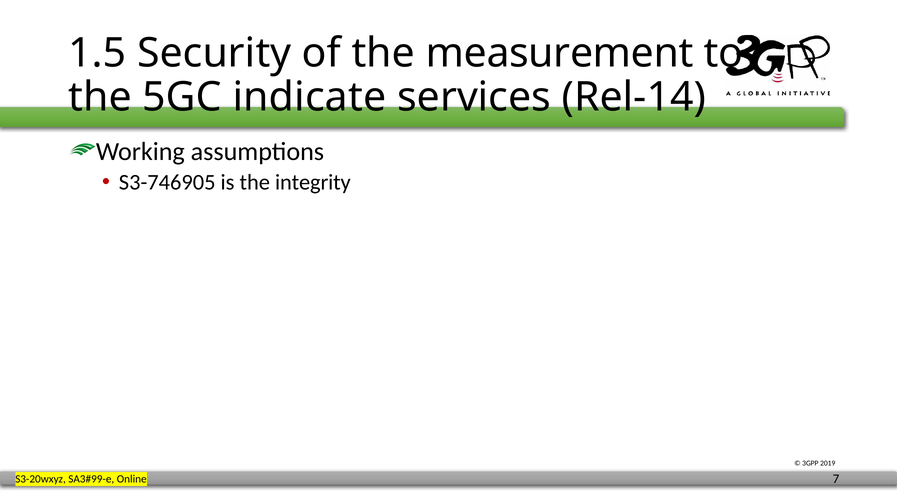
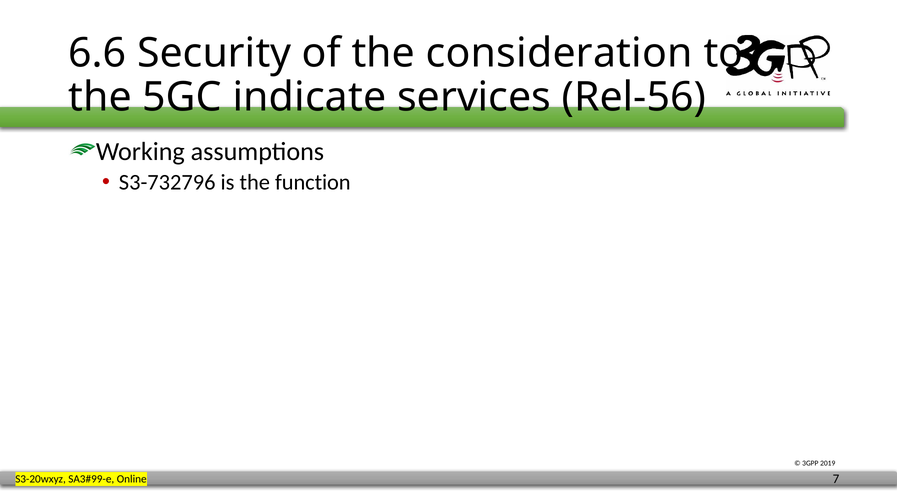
1.5: 1.5 -> 6.6 (97, 53)
measurement: measurement -> consideration (559, 53)
Rel-14: Rel-14 -> Rel-56 (634, 98)
S3-746905: S3-746905 -> S3-732796 (167, 183)
integrity: integrity -> function (313, 183)
